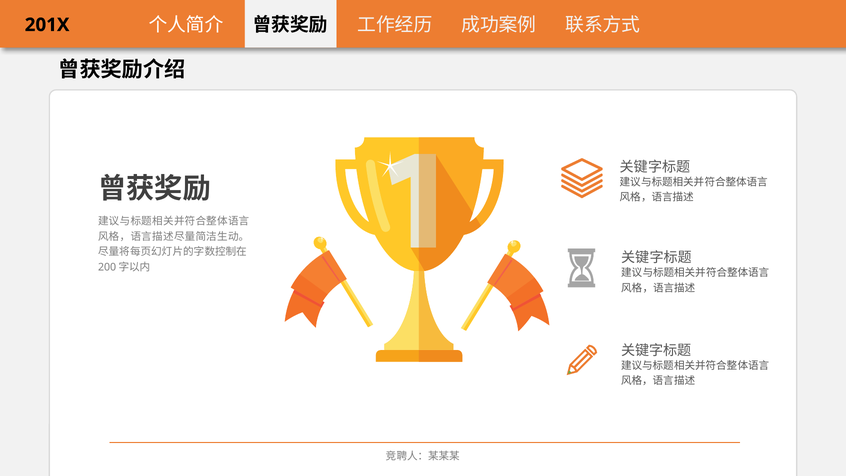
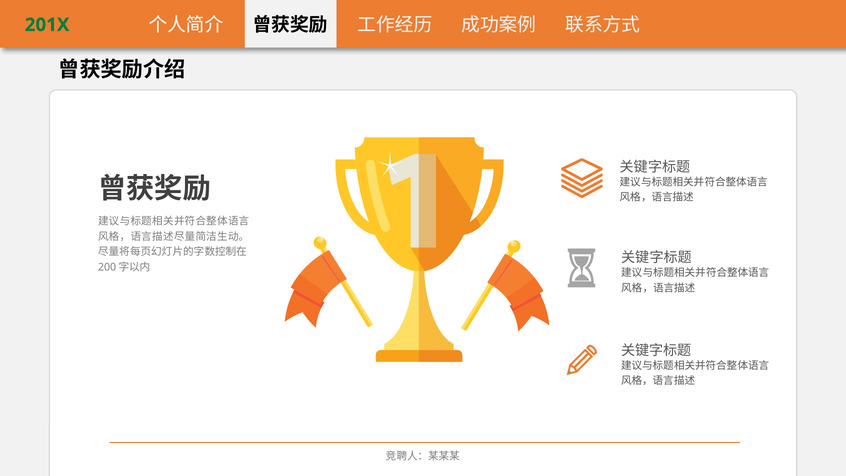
201X colour: black -> green (47, 25)
